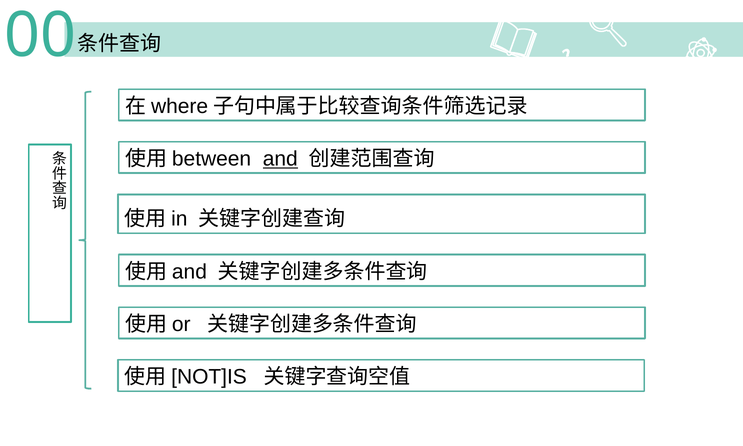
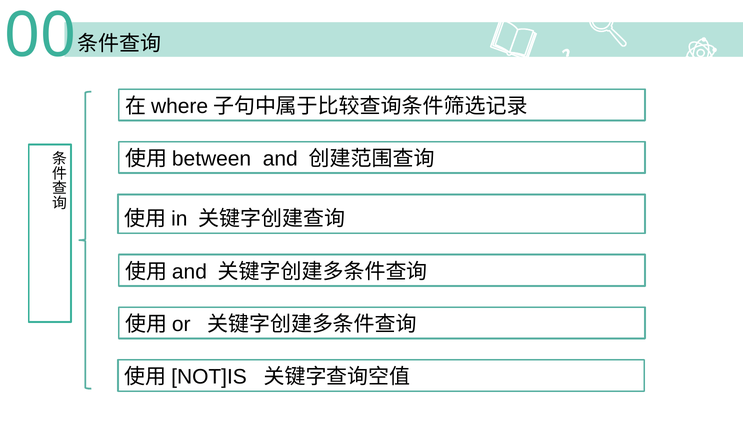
and underline: present -> none (280, 159)
